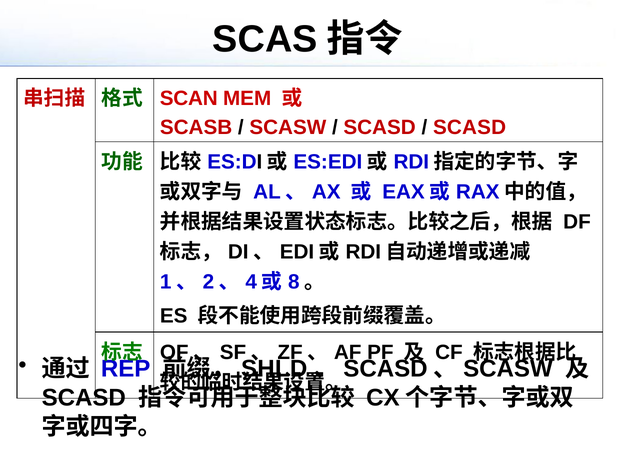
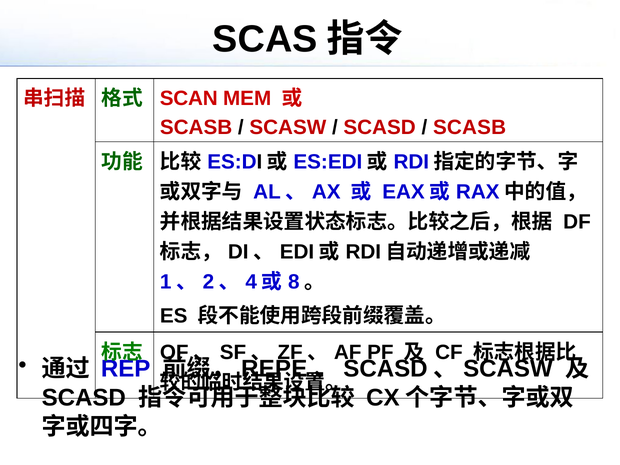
SCASD: SCASD -> SCASB (470, 128)
SHLD: SHLD -> REPE (274, 369)
